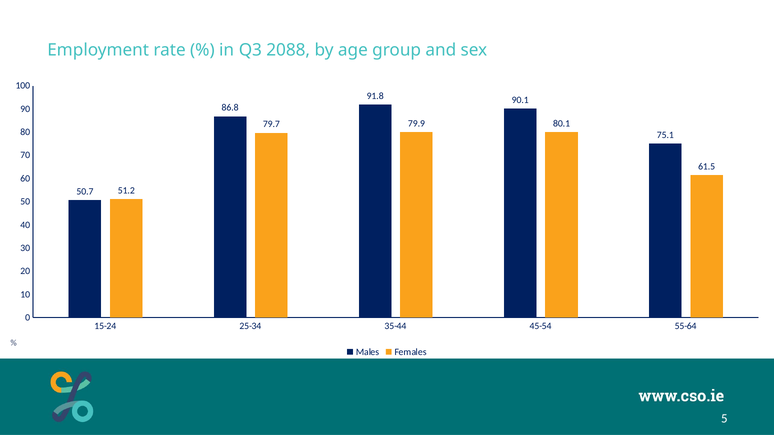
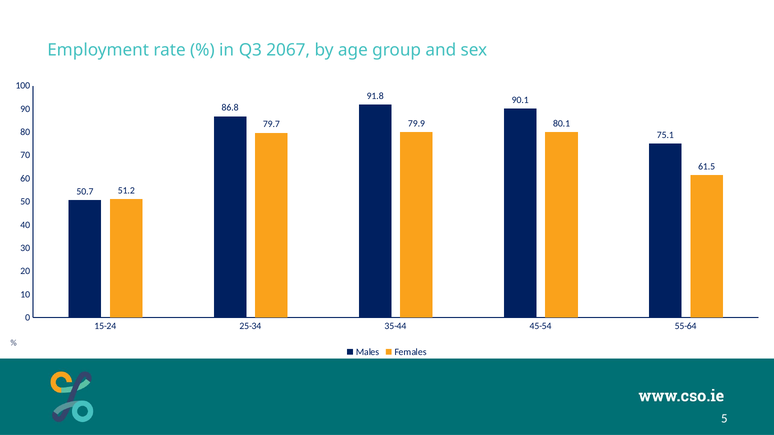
2088: 2088 -> 2067 (288, 50)
